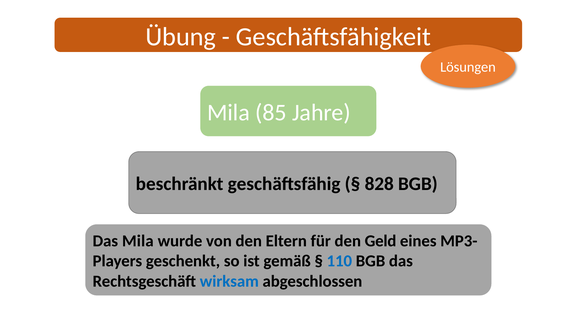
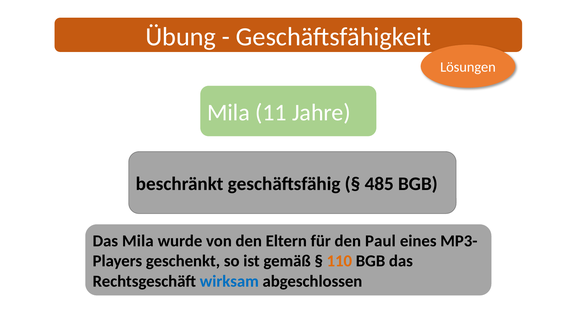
85: 85 -> 11 (271, 113)
828: 828 -> 485 (379, 184)
Geld: Geld -> Paul (380, 241)
110 colour: blue -> orange (339, 261)
